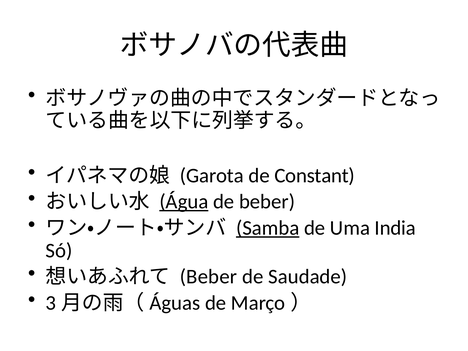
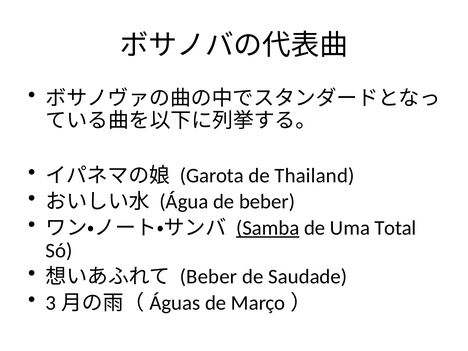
Constant: Constant -> Thailand (314, 176)
Água underline: present -> none (184, 202)
India: India -> Total (395, 228)
